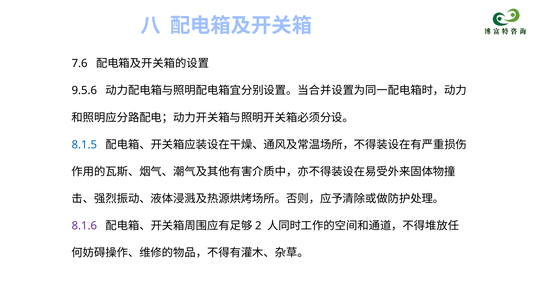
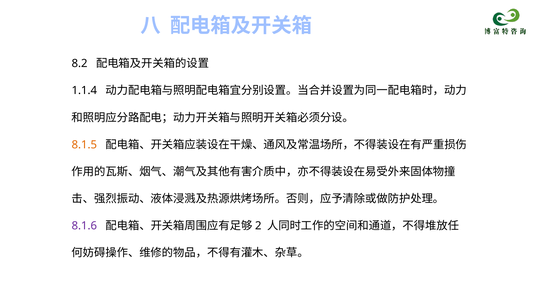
7.6: 7.6 -> 8.2 (80, 64)
9.5.6: 9.5.6 -> 1.1.4 (84, 91)
8.1.5 colour: blue -> orange (84, 145)
